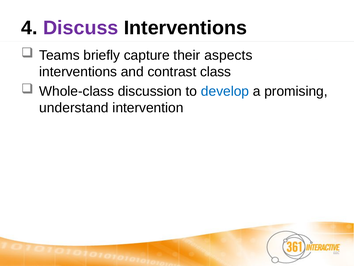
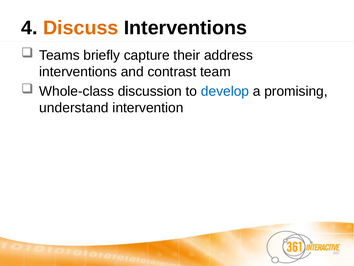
Discuss colour: purple -> orange (81, 28)
aspects: aspects -> address (228, 55)
class: class -> team (215, 72)
